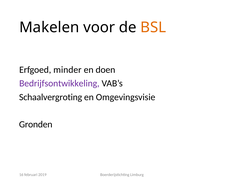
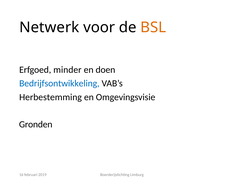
Makelen: Makelen -> Netwerk (49, 27)
Bedrijfsontwikkeling colour: purple -> blue (59, 83)
Schaalvergroting: Schaalvergroting -> Herbestemming (51, 97)
